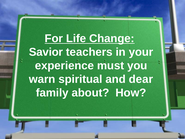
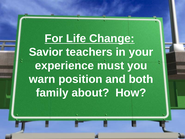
spiritual: spiritual -> position (80, 79)
dear: dear -> both (141, 79)
